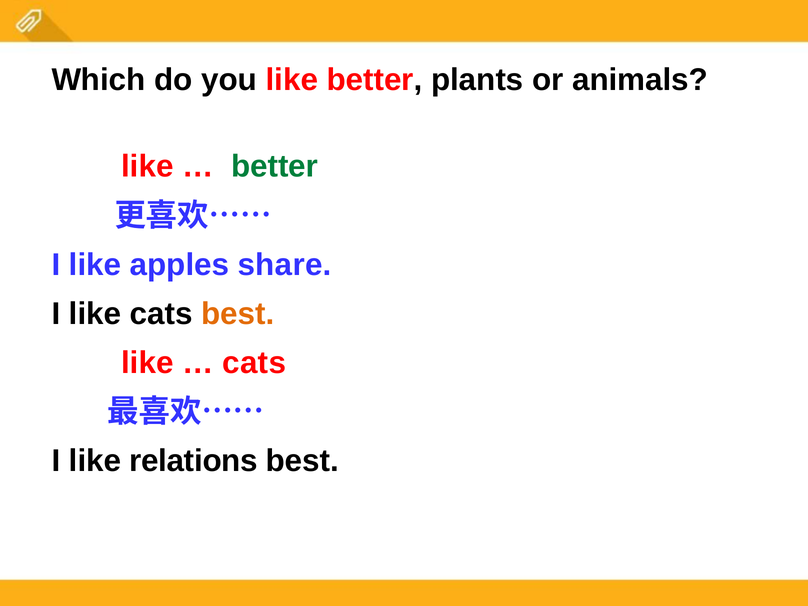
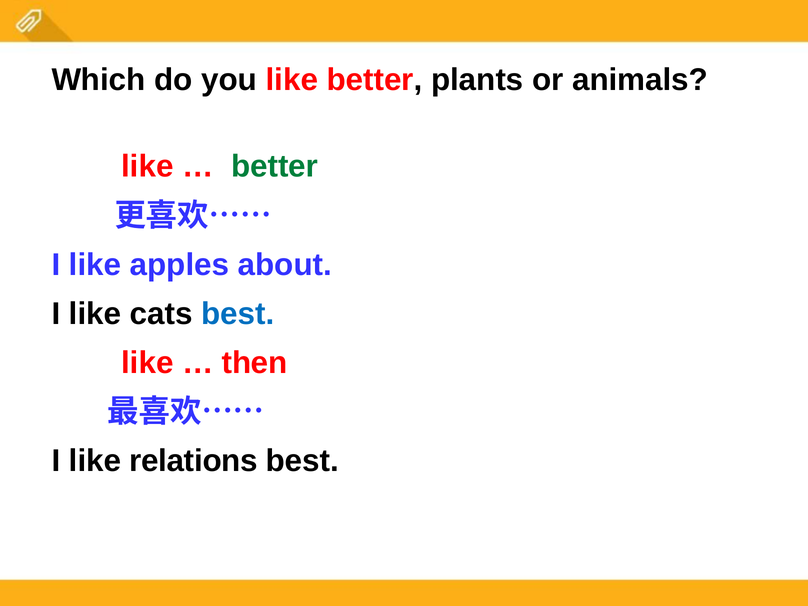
share: share -> about (285, 265)
best colour: orange -> blue (238, 314)
cats: cats -> then (255, 363)
